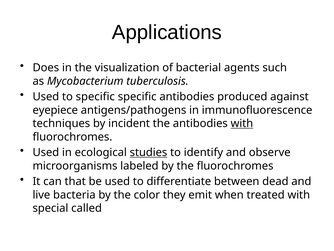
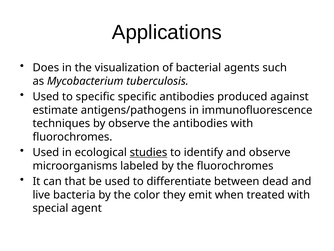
eyepiece: eyepiece -> estimate (55, 110)
by incident: incident -> observe (129, 123)
with underline: present -> none (242, 123)
called: called -> agent (87, 208)
